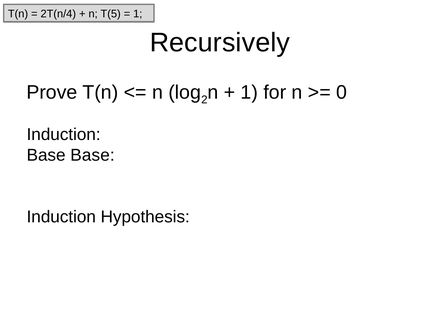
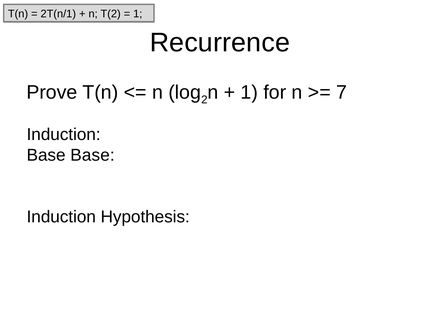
2T(n/4: 2T(n/4 -> 2T(n/1 (58, 14)
T(5: T(5 -> T(2 (111, 14)
Recursively: Recursively -> Recurrence (220, 43)
0: 0 -> 7 (342, 92)
